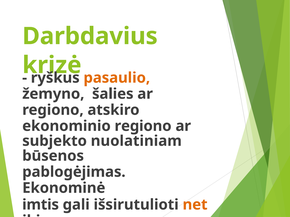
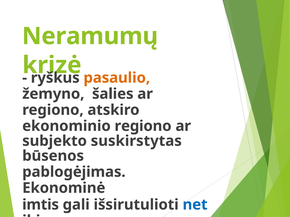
Darbdavius: Darbdavius -> Neramumų (90, 36)
nuolatiniam: nuolatiniam -> suskirstytas (136, 141)
net colour: orange -> blue (195, 205)
